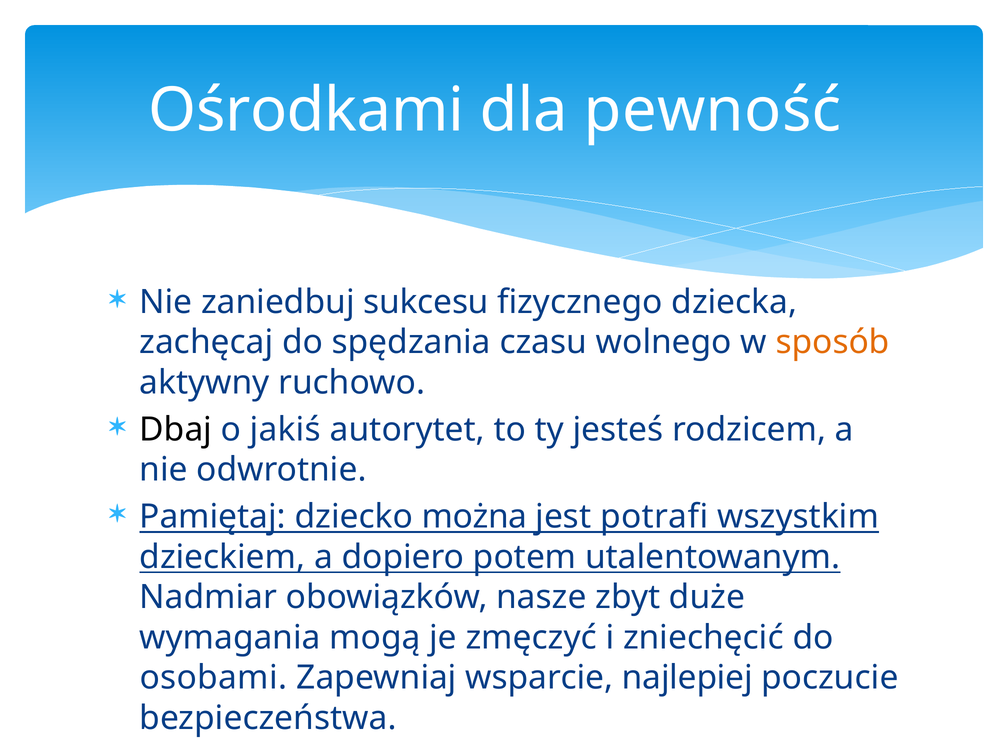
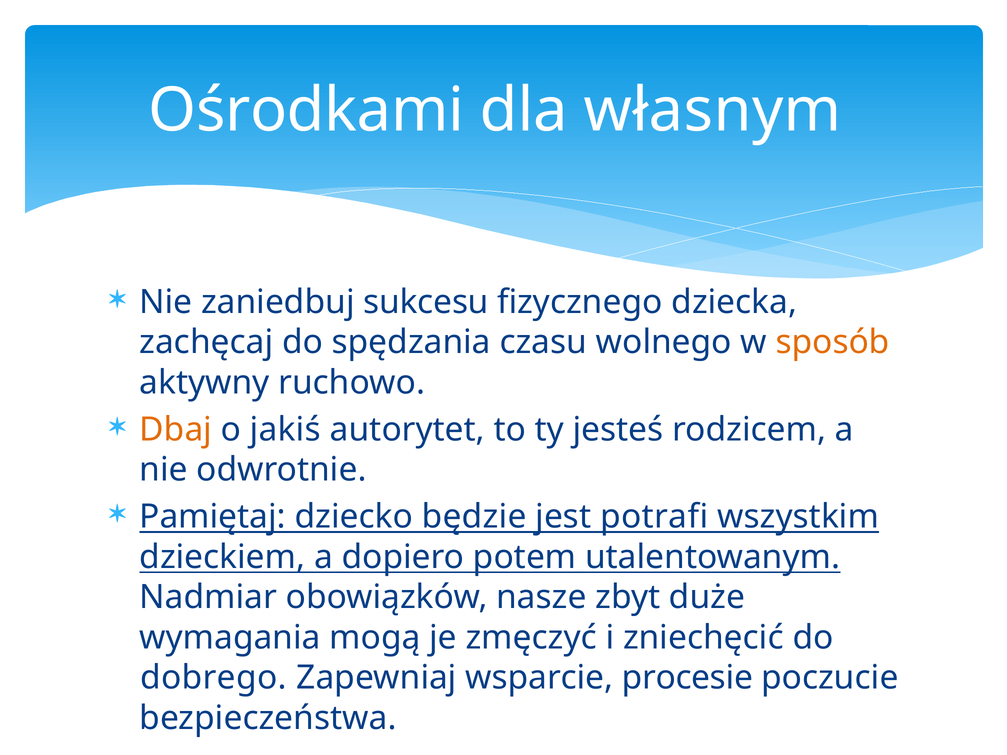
pewność: pewność -> własnym (713, 111)
Dbaj colour: black -> orange (176, 430)
można: można -> będzie (474, 517)
osobami: osobami -> dobrego (213, 678)
najlepiej: najlepiej -> procesie (687, 678)
